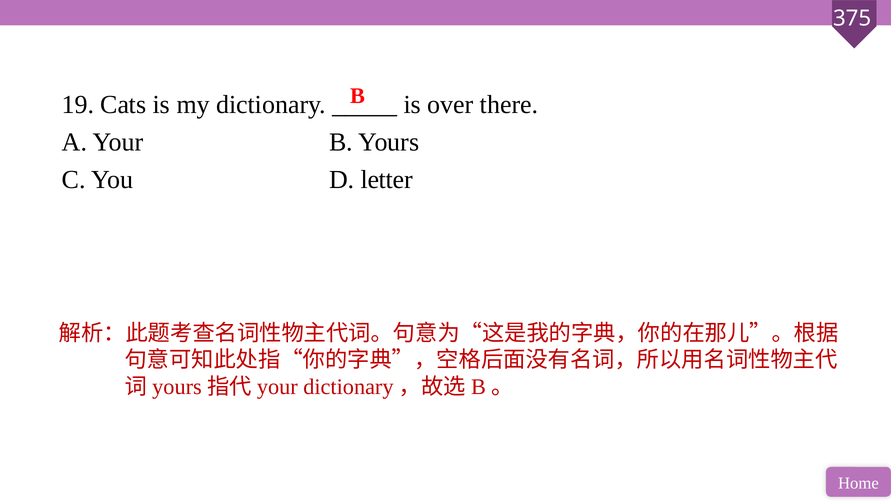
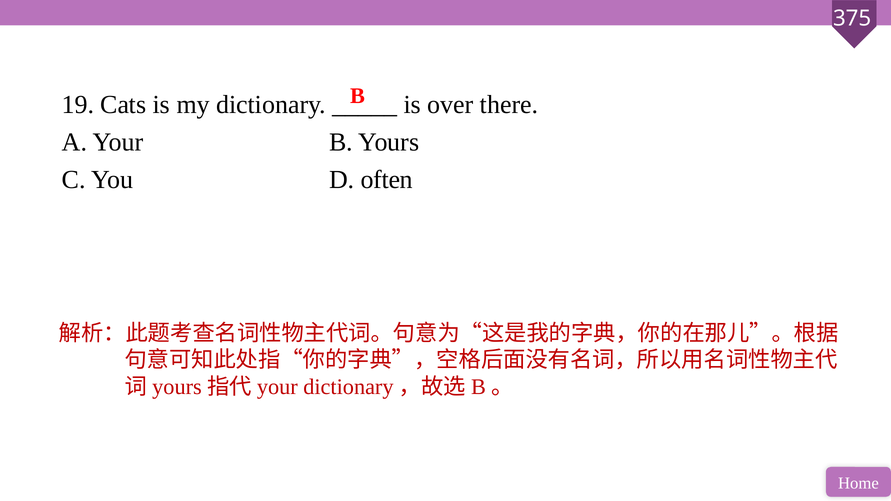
letter: letter -> often (387, 180)
